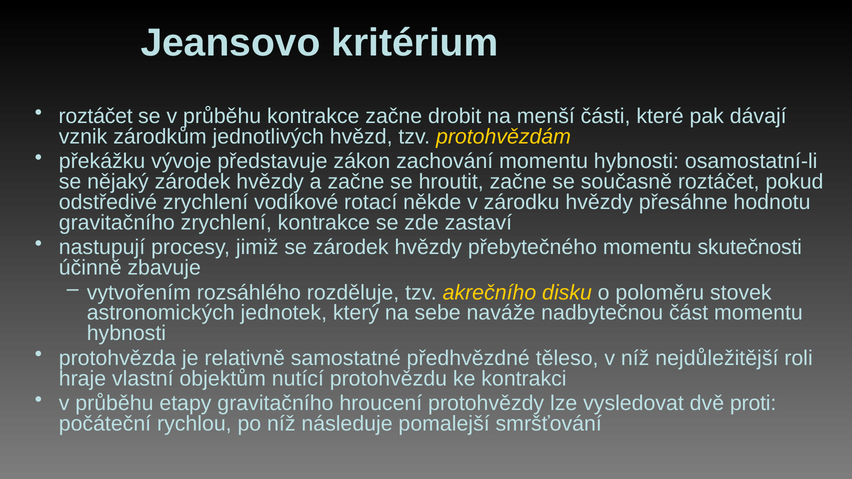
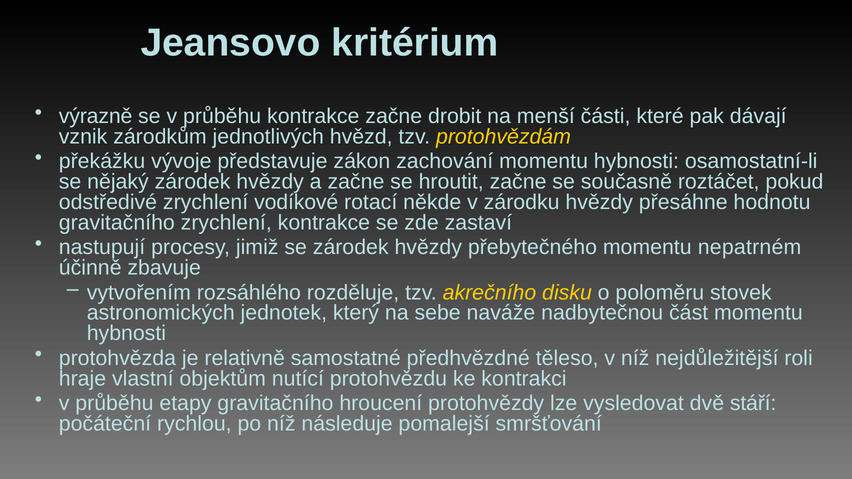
roztáčet: roztáčet -> výrazně (96, 116)
skutečnosti: skutečnosti -> nepatrném (750, 247)
proti: proti -> stáří (753, 403)
